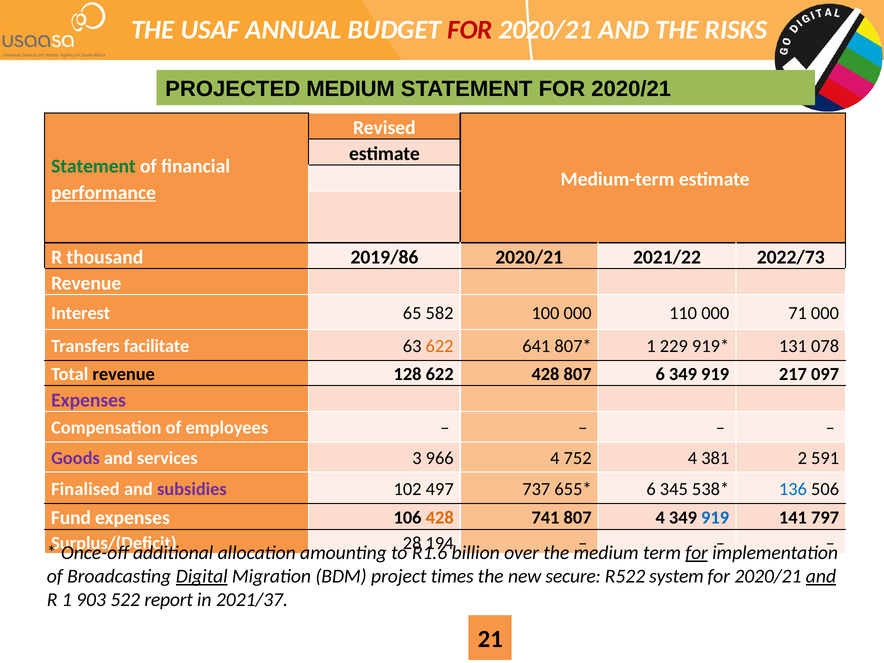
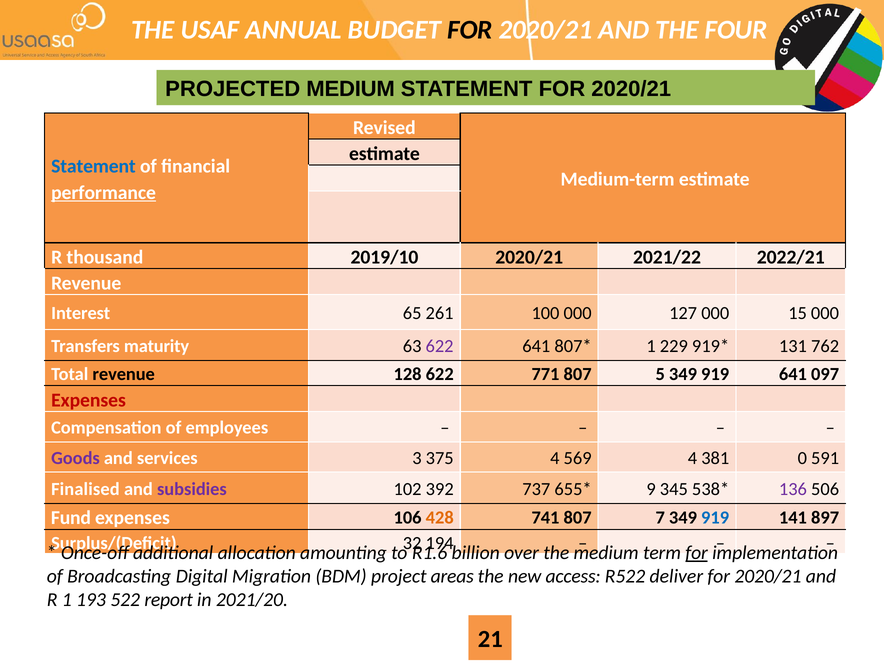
FOR colour: red -> black (470, 30)
RISKS: RISKS -> FOUR (736, 30)
Statement colour: green -> blue (93, 166)
2019/86: 2019/86 -> 2019/10 (384, 257)
2022/73: 2022/73 -> 2022/21 (791, 257)
582: 582 -> 261 (440, 313)
110: 110 -> 127 (683, 313)
71: 71 -> 15 (798, 313)
facilitate: facilitate -> maturity (157, 346)
622 colour: orange -> purple (440, 346)
078: 078 -> 762 (825, 346)
622 428: 428 -> 771 (545, 374)
807 6: 6 -> 5 (660, 374)
919 217: 217 -> 641 (793, 374)
Expenses colour: purple -> red (89, 400)
966: 966 -> 375 (440, 458)
752: 752 -> 569 (578, 458)
2: 2 -> 0 (802, 458)
497: 497 -> 392 (440, 489)
6: 6 -> 9 (651, 489)
136 colour: blue -> purple (793, 489)
807 4: 4 -> 7 (660, 518)
797: 797 -> 897 (825, 518)
28: 28 -> 32 (412, 543)
Digital underline: present -> none (202, 576)
times: times -> areas (452, 576)
secure: secure -> access (573, 576)
system: system -> deliver (676, 576)
and underline: present -> none (821, 576)
903: 903 -> 193 (91, 600)
2021/37: 2021/37 -> 2021/20 (252, 600)
